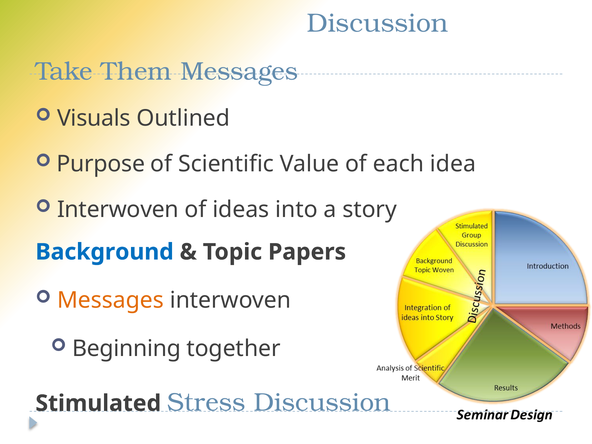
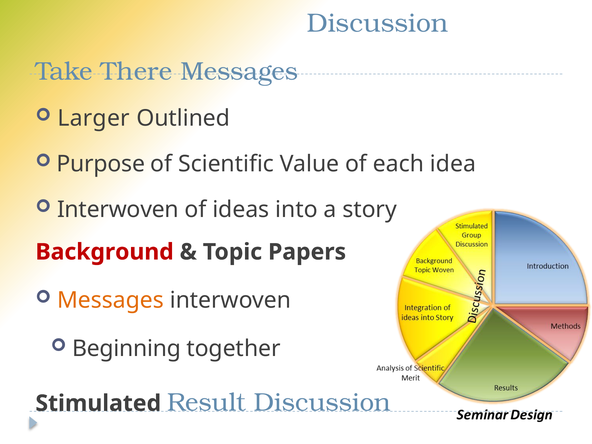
Them: Them -> There (136, 71)
Visuals: Visuals -> Larger (94, 118)
Background colour: blue -> red (105, 252)
Stress: Stress -> Result (206, 403)
